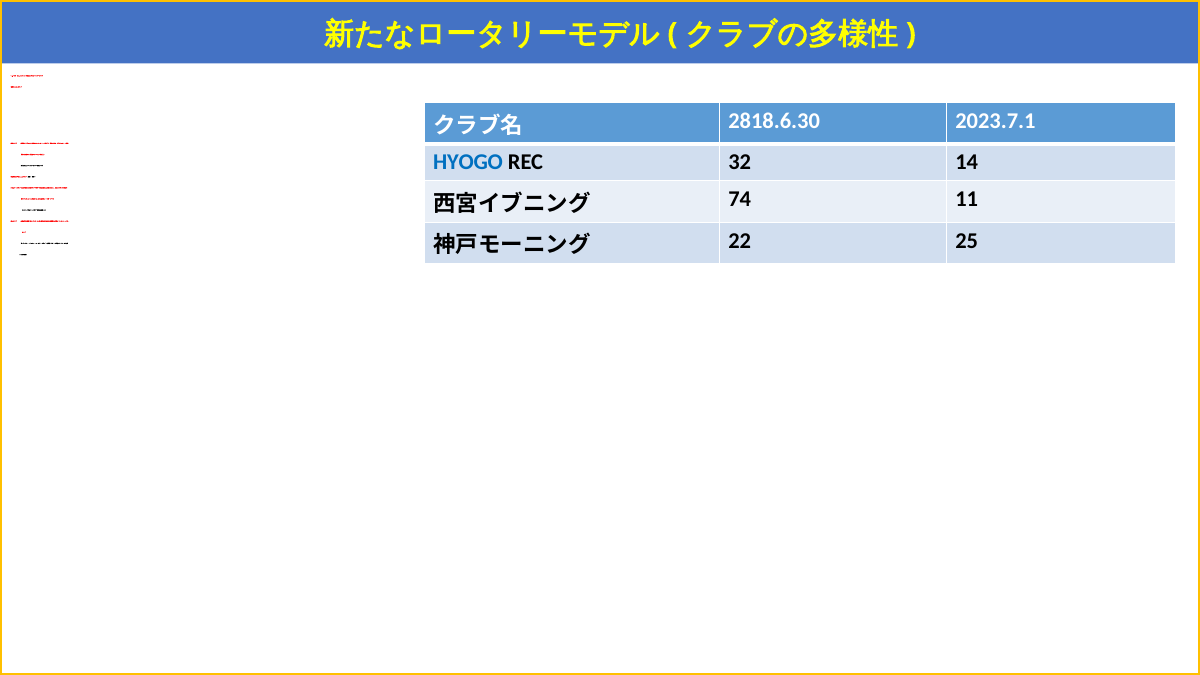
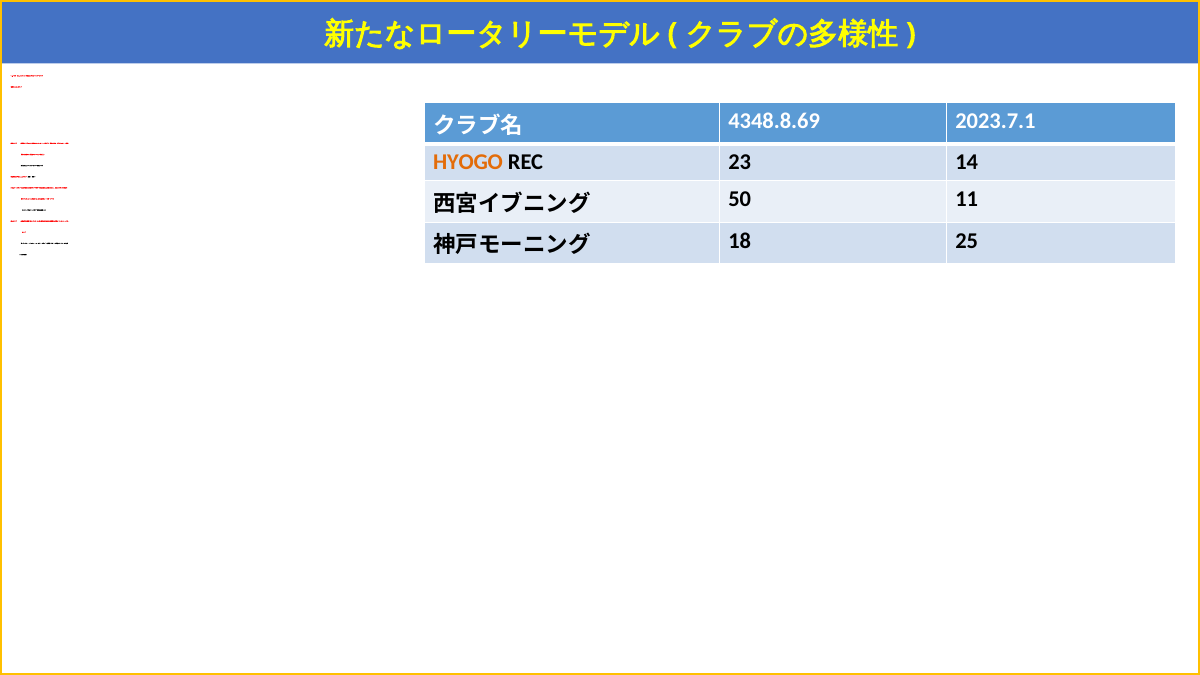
2818.6.30: 2818.6.30 -> 4348.8.69 (774, 121)
HYOGO colour: blue -> orange (468, 163)
32: 32 -> 23 (740, 163)
74: 74 -> 50 (740, 199)
22: 22 -> 18 (740, 241)
